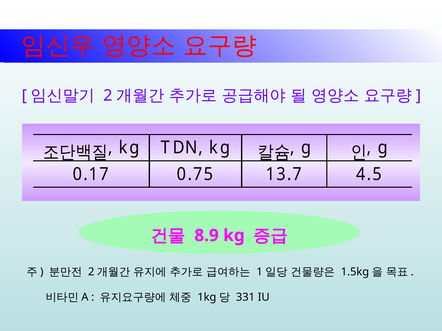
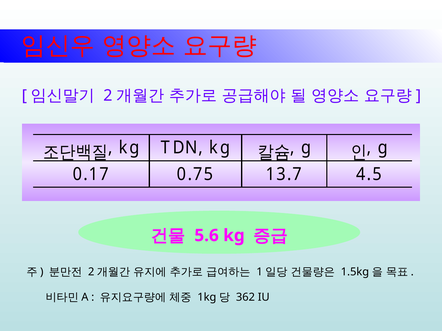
8.9: 8.9 -> 5.6 (207, 236)
331: 331 -> 362 (245, 297)
